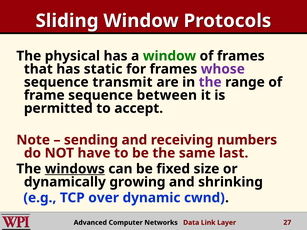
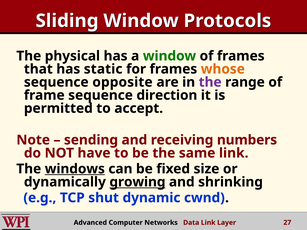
whose colour: purple -> orange (223, 69)
transmit: transmit -> opposite (122, 82)
between: between -> direction (167, 95)
same last: last -> link (234, 153)
growing underline: none -> present (137, 182)
over: over -> shut (104, 198)
